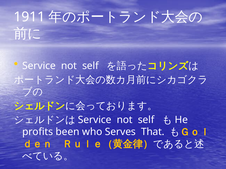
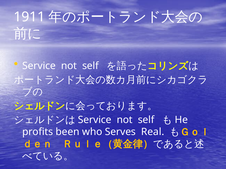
That: That -> Real (153, 132)
